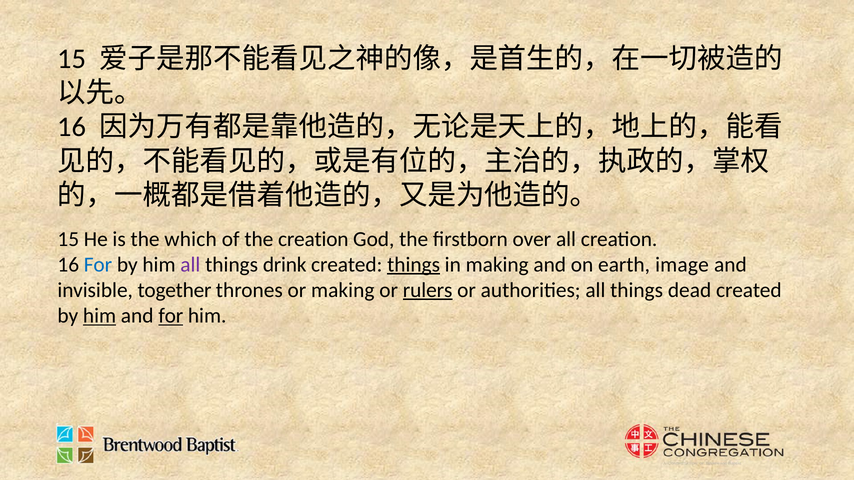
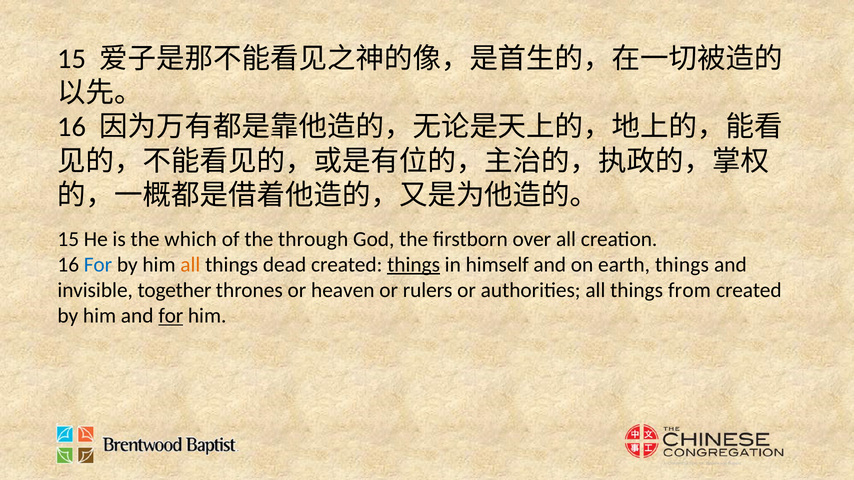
the creation: creation -> through (313, 239)
all colour: purple -> orange (190, 265)
drink: drink -> dead (285, 265)
in making: making -> himself (497, 265)
earth image: image -> things (682, 265)
or making: making -> heaven (343, 290)
rulers underline: present -> none (428, 290)
dead: dead -> from (689, 290)
him underline: present -> none (100, 316)
